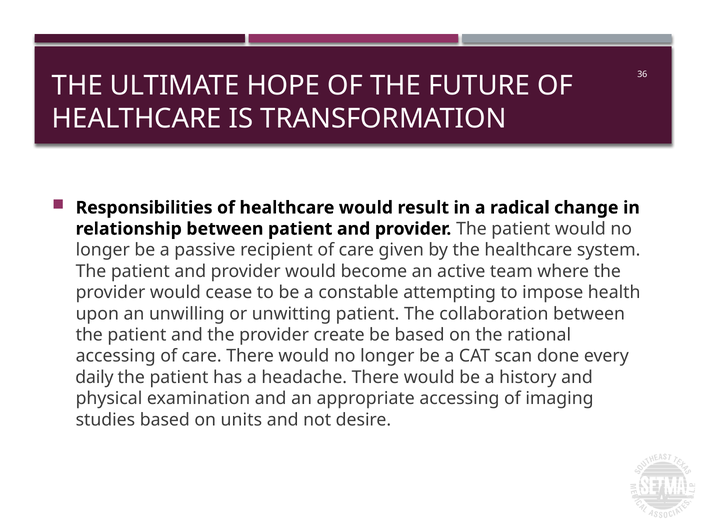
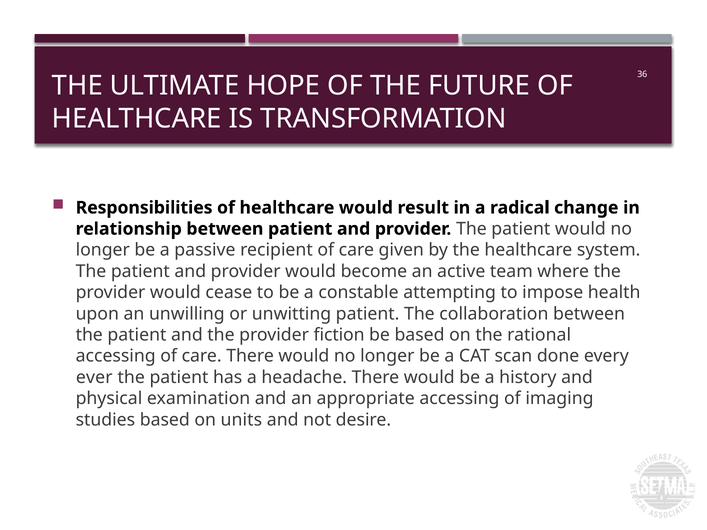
create: create -> fiction (339, 335)
daily: daily -> ever (94, 377)
